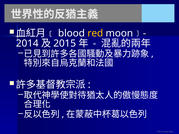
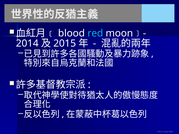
red colour: yellow -> light blue (95, 33)
